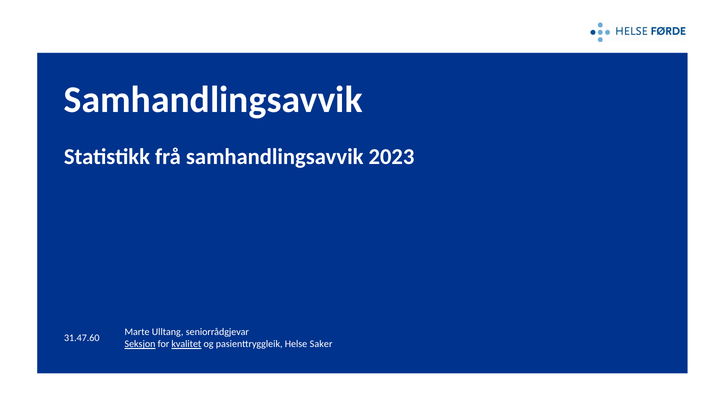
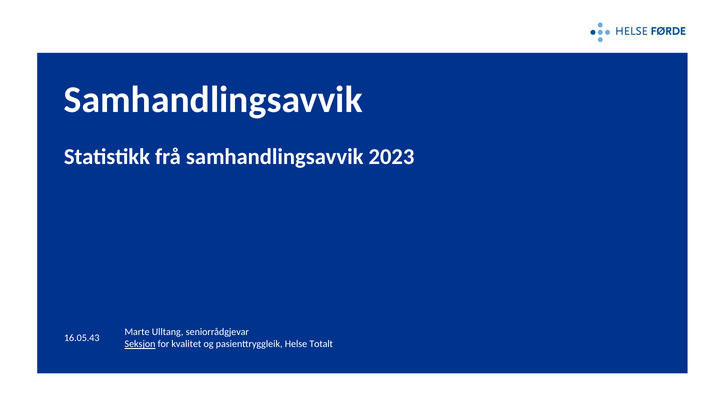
31.47.60: 31.47.60 -> 16.05.43 (82, 338)
kvalitet underline: present -> none (186, 344)
Saker: Saker -> Totalt (321, 344)
